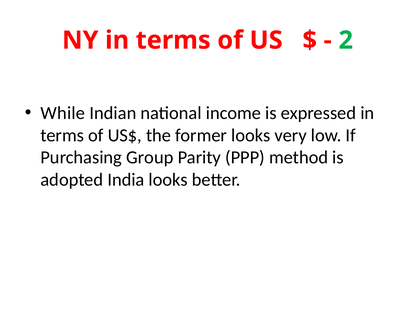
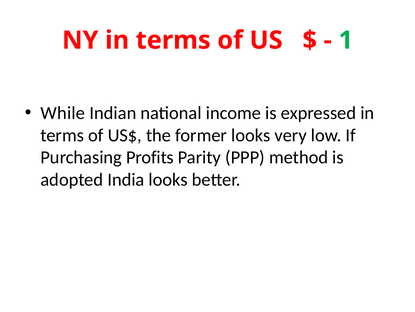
2: 2 -> 1 (346, 40)
Group: Group -> Profits (150, 157)
